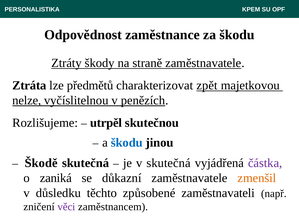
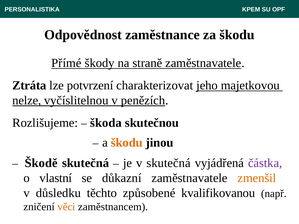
Ztráty: Ztráty -> Přímé (66, 63)
předmětů: předmětů -> potvrzení (90, 86)
zpět: zpět -> jeho (207, 86)
utrpěl: utrpěl -> škoda (106, 123)
škodu colour: blue -> orange (127, 143)
zaniká: zaniká -> vlastní (56, 178)
zaměstnavateli: zaměstnavateli -> kvalifikovanou (218, 193)
věci colour: purple -> orange (66, 207)
